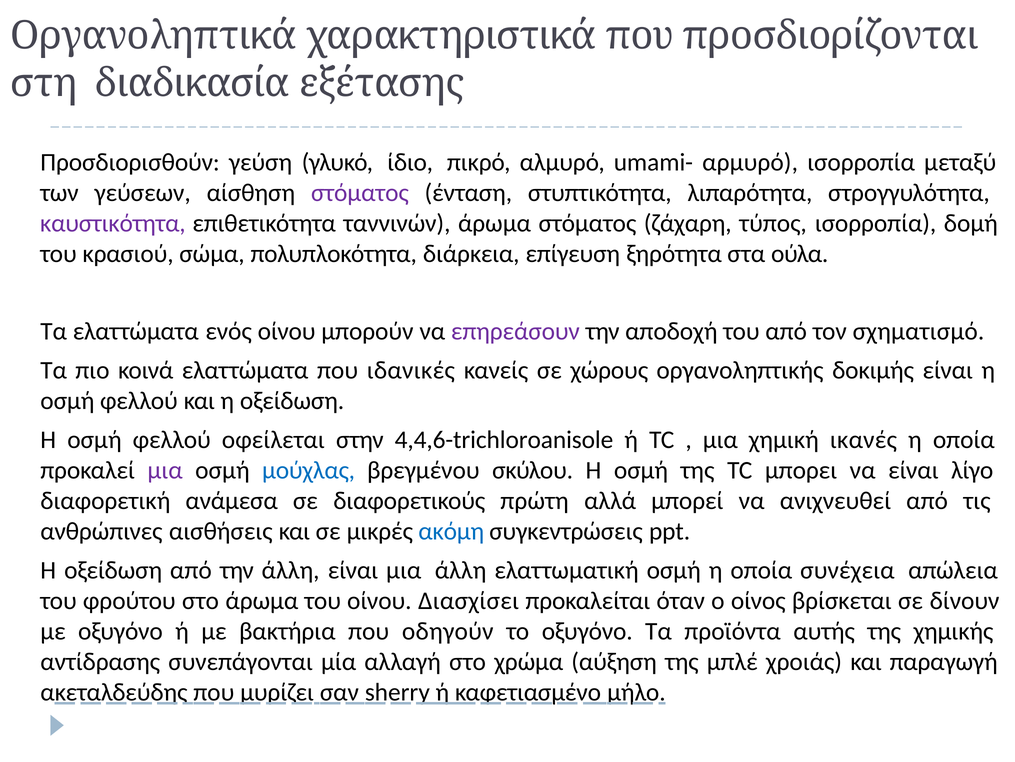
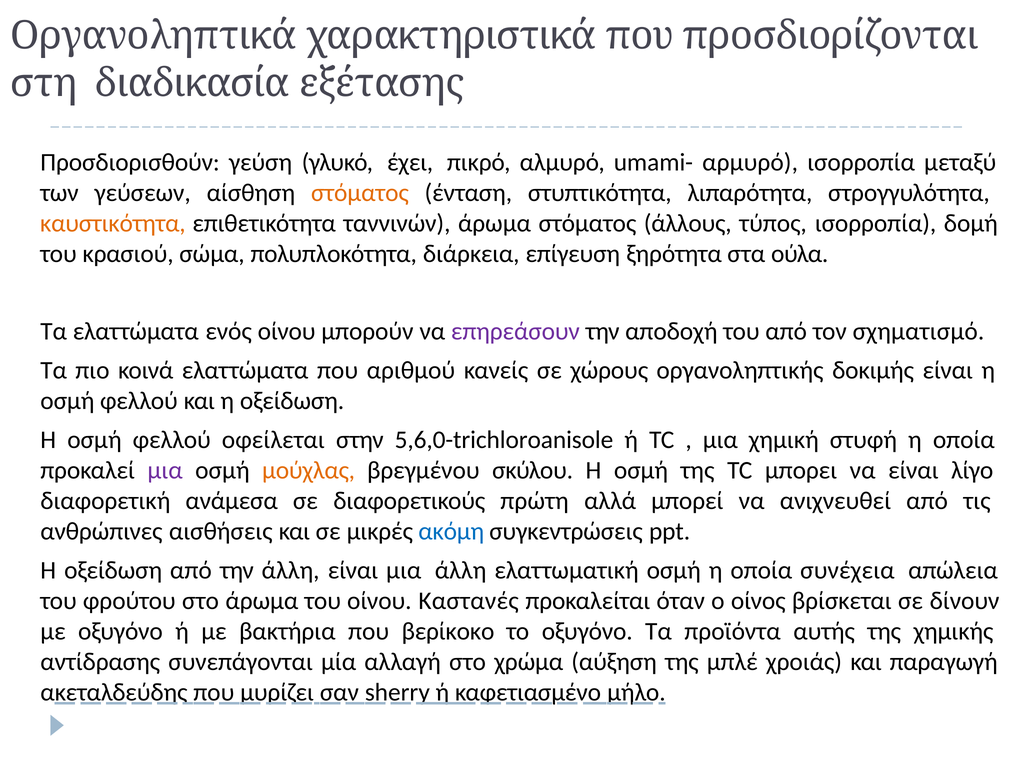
ίδιο: ίδιο -> έχει (410, 162)
στόματος colour: purple -> orange (360, 193)
καυστικότητα colour: purple -> orange (113, 223)
ζάχαρη: ζάχαρη -> άλλους (688, 223)
ιδανικές: ιδανικές -> αριθμού (411, 370)
4,4,6-trichloroanisole: 4,4,6-trichloroanisole -> 5,6,0-trichloroanisole (504, 439)
ικανές: ικανές -> στυφή (863, 439)
μούχλας colour: blue -> orange (309, 470)
Διασχίσει: Διασχίσει -> Καστανές (469, 600)
οδηγούν: οδηγούν -> βερίκοκο (448, 631)
